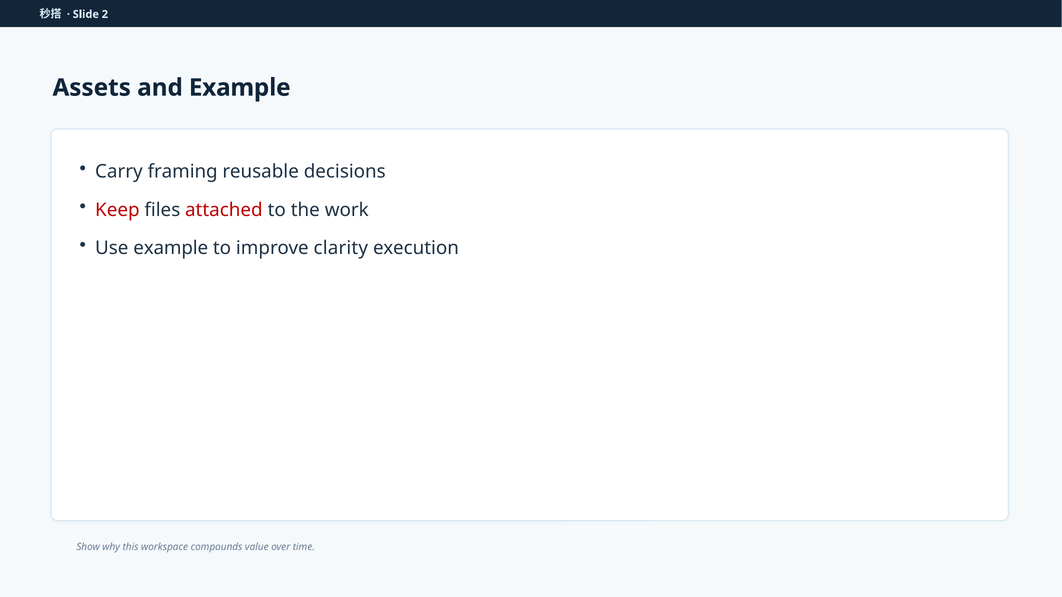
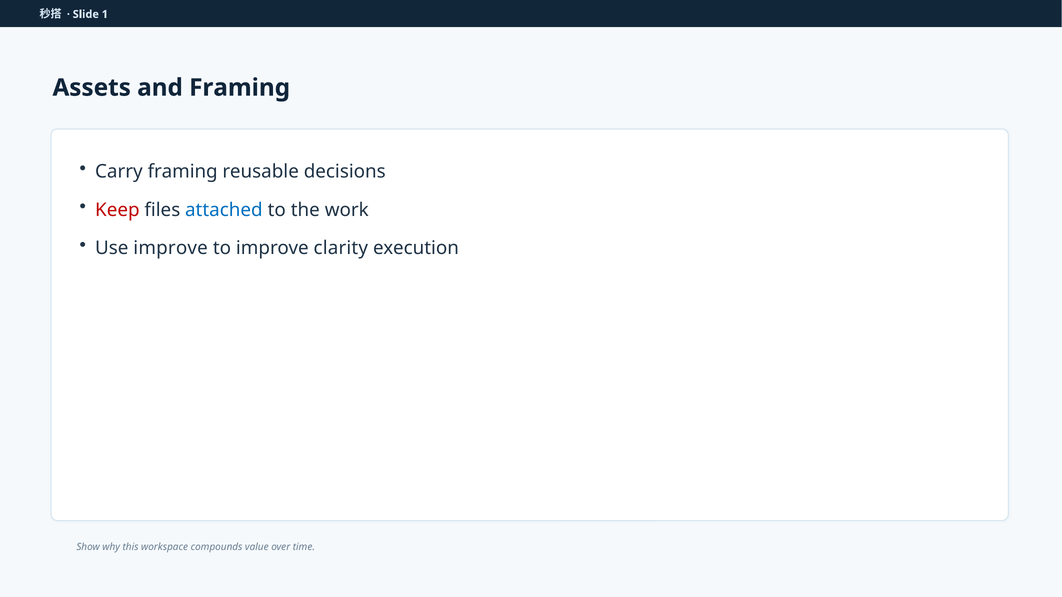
2: 2 -> 1 (105, 14)
and Example: Example -> Framing (240, 88)
attached colour: red -> blue (224, 210)
Use example: example -> improve (171, 248)
